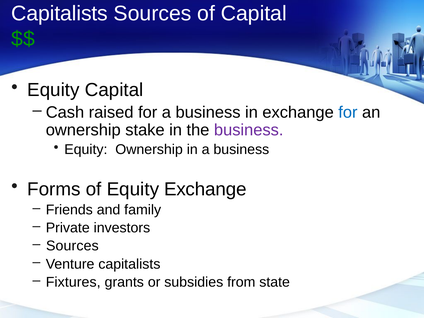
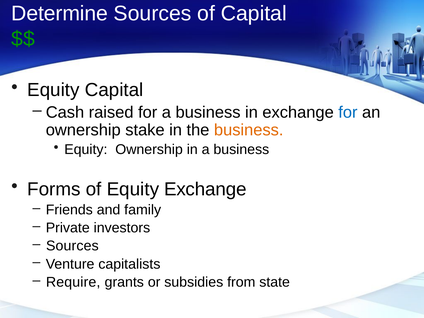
Capitalists: Capitalists -> Determine (60, 13)
business colour: purple -> orange (249, 130)
Fixtures: Fixtures -> Require (73, 282)
